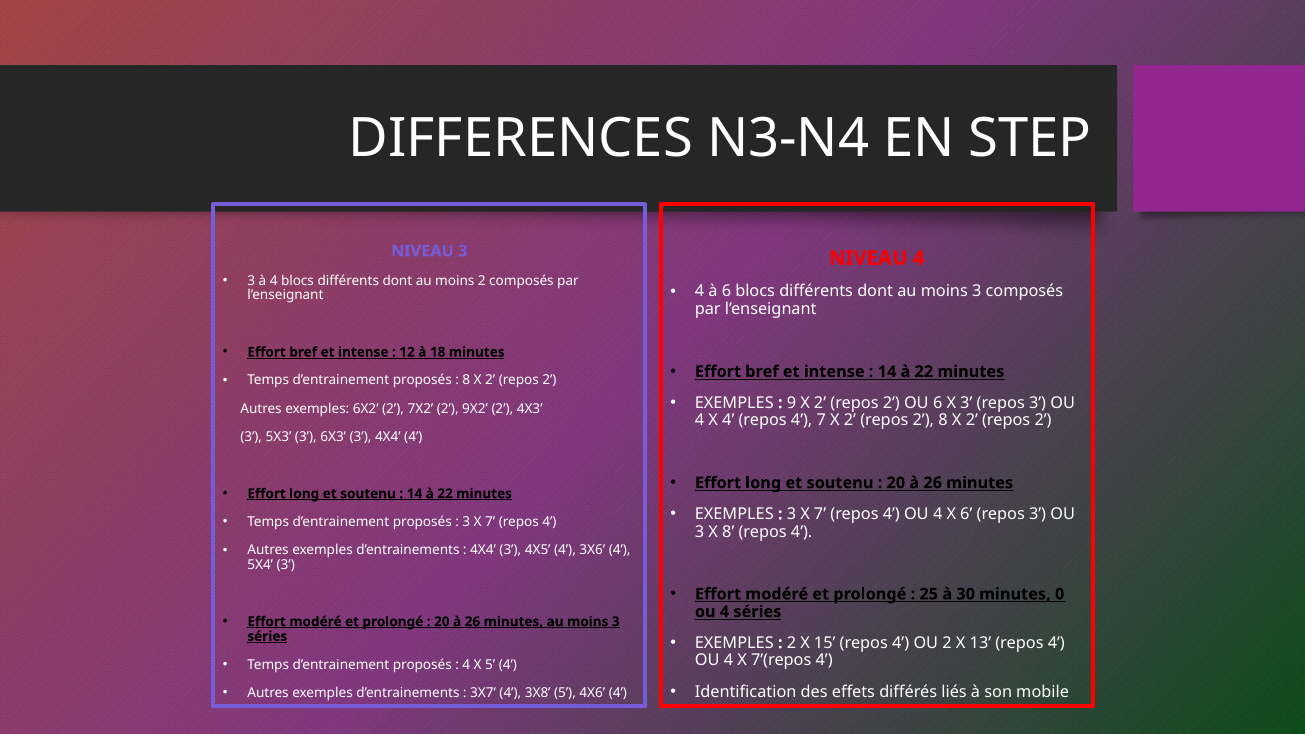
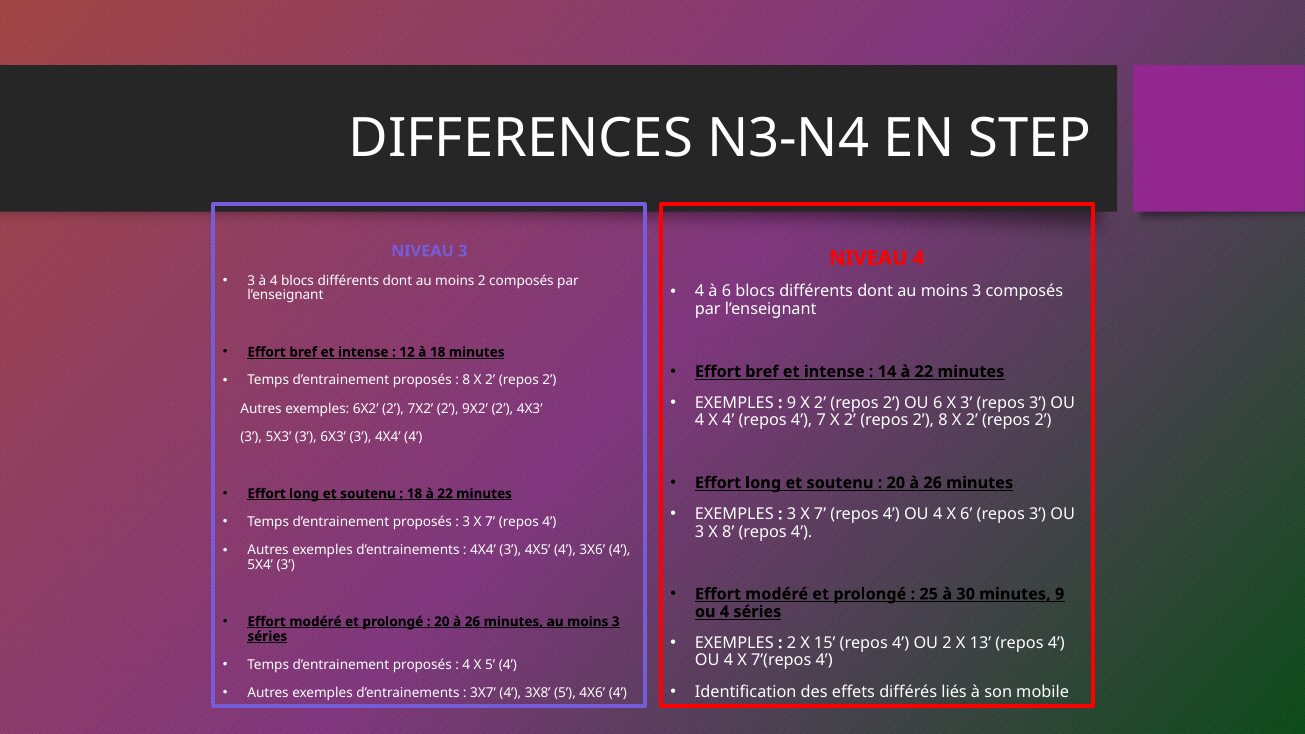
14: 14 -> 18 (414, 494)
minutes 0: 0 -> 9 (1060, 594)
